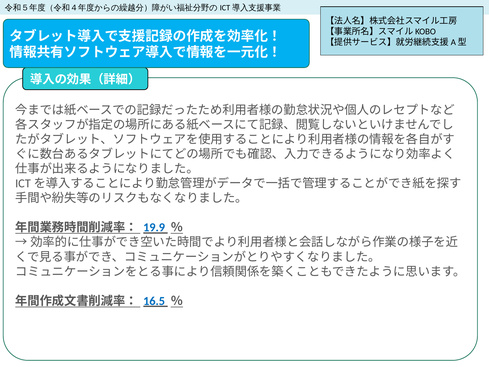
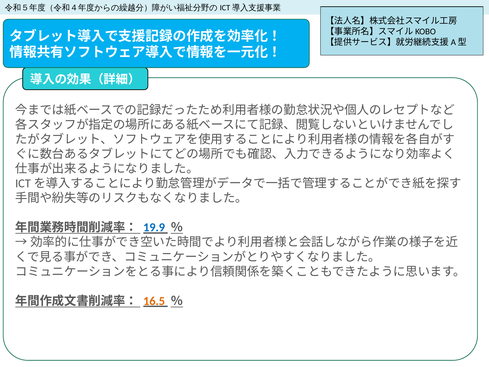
16.5 colour: blue -> orange (154, 301)
